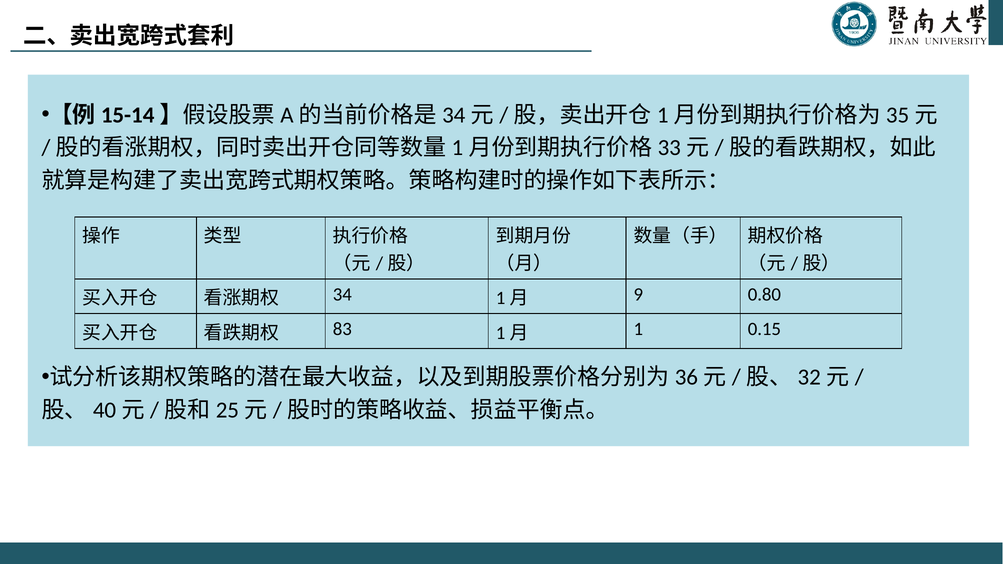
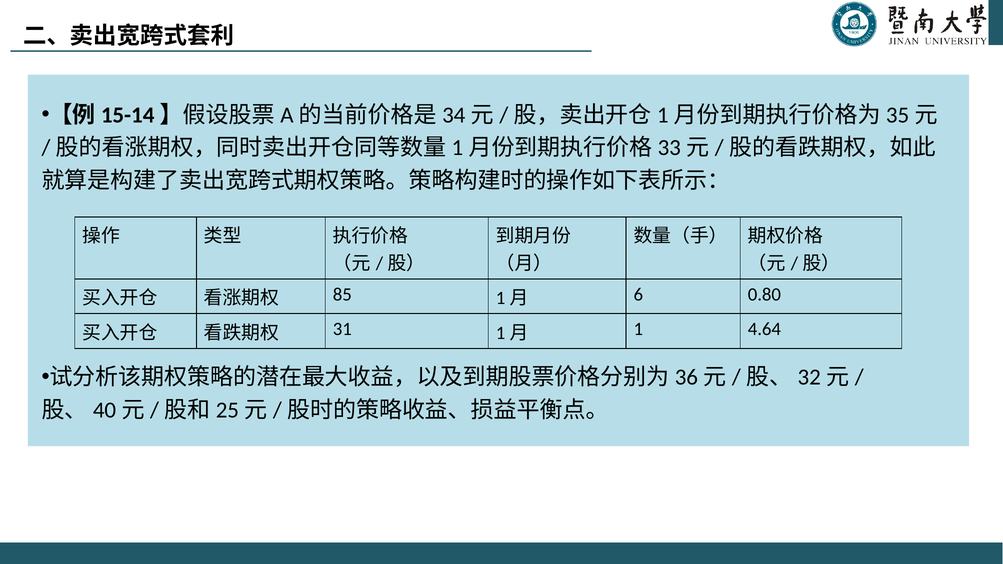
34: 34 -> 85 (342, 295)
9: 9 -> 6 (638, 295)
83: 83 -> 31 (342, 329)
0.15: 0.15 -> 4.64 (764, 329)
